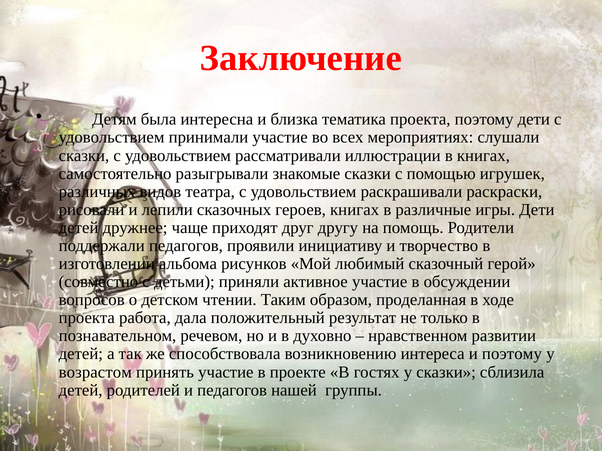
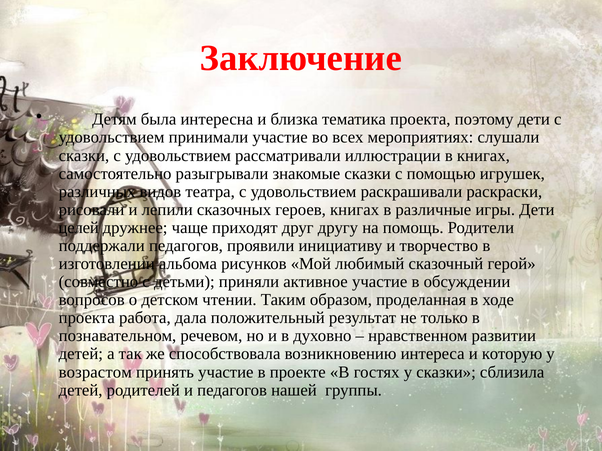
детей: детей -> целей (79, 228)
и поэтому: поэтому -> которую (512, 354)
